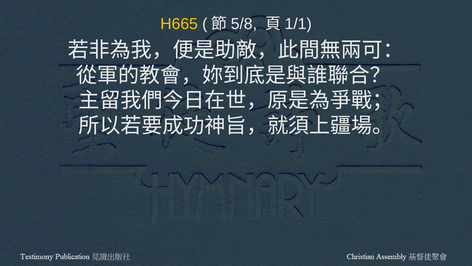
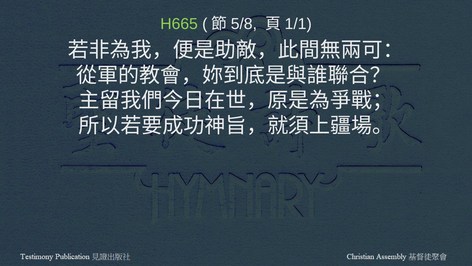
H665 colour: yellow -> light green (179, 24)
